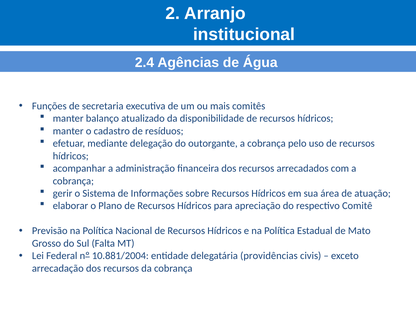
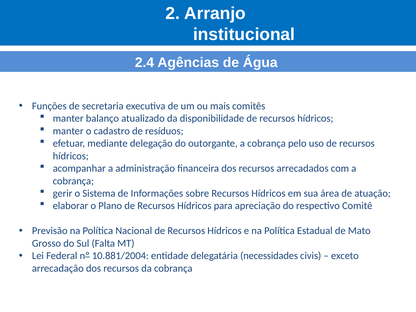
providências: providências -> necessidades (269, 256)
